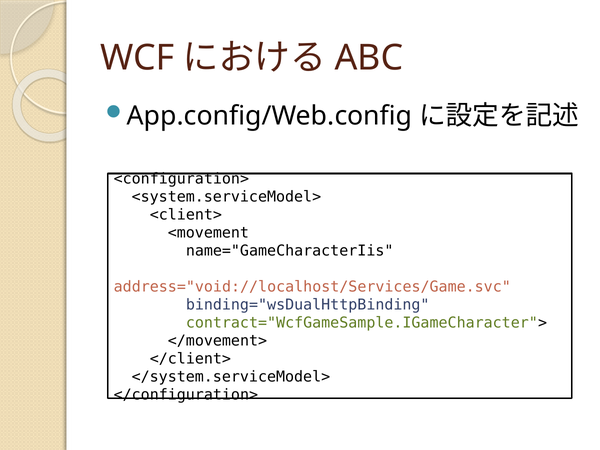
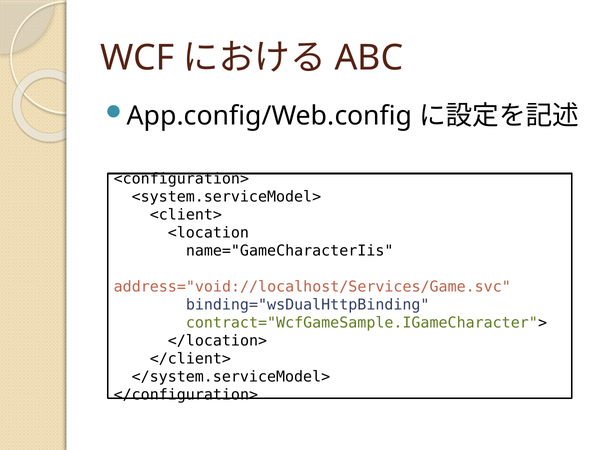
<movement: <movement -> <location (208, 233)
</movement>: </movement> -> </location> (217, 341)
